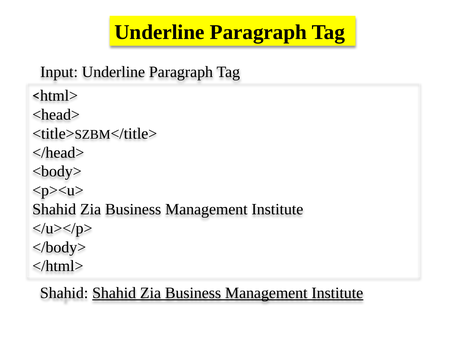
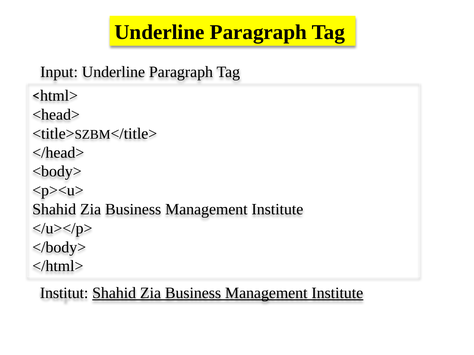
Shahid: Shahid -> Institut (64, 293)
